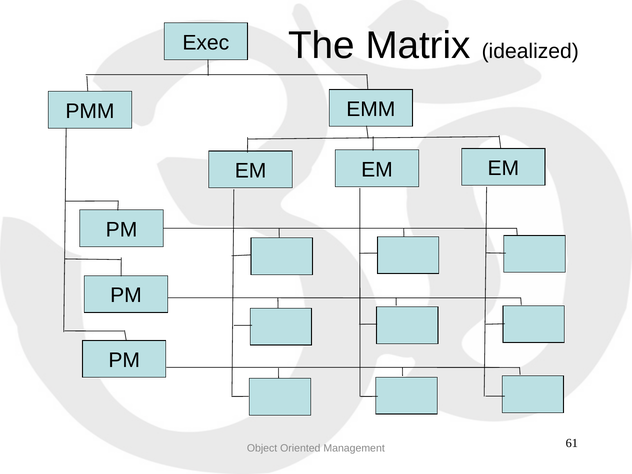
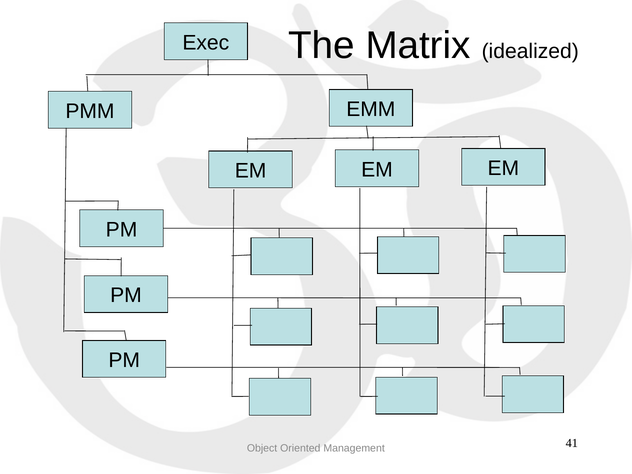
61: 61 -> 41 (572, 443)
